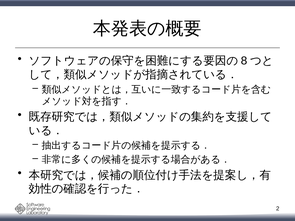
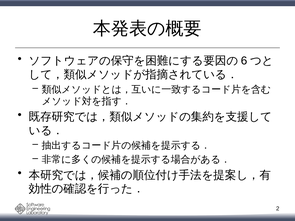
8: 8 -> 6 (244, 61)
